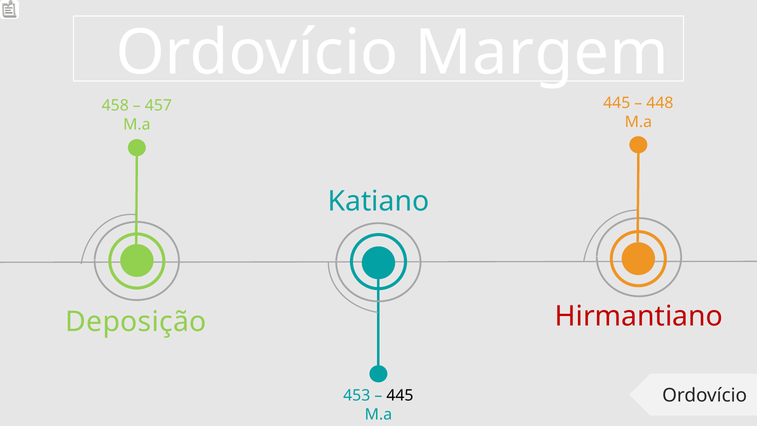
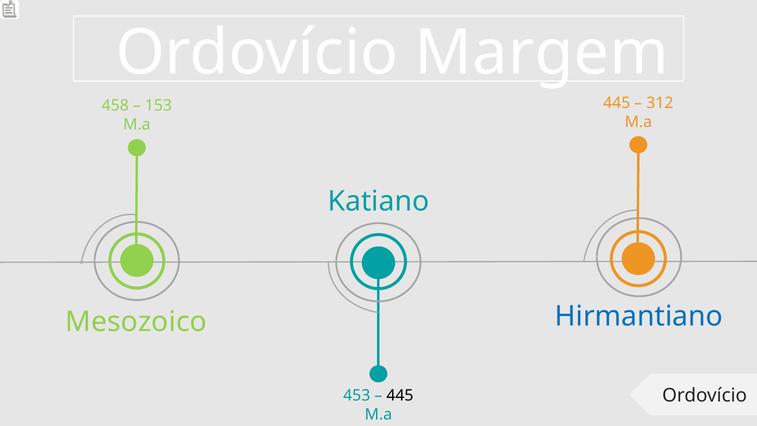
448: 448 -> 312 (660, 103)
457: 457 -> 153 (158, 105)
Hirmantiano colour: red -> blue (639, 316)
Deposição: Deposição -> Mesozoico (136, 322)
